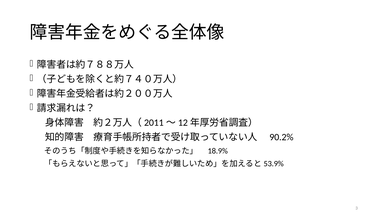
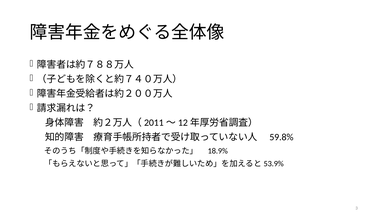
90.2%: 90.2% -> 59.8% (281, 137)
